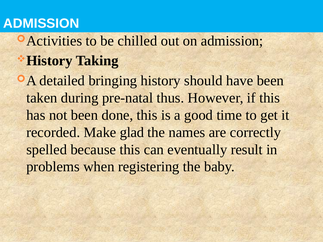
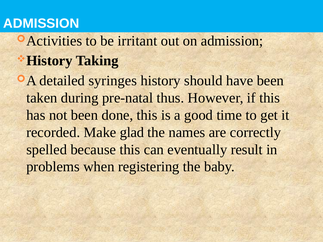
chilled: chilled -> irritant (137, 41)
bringing: bringing -> syringes (113, 81)
